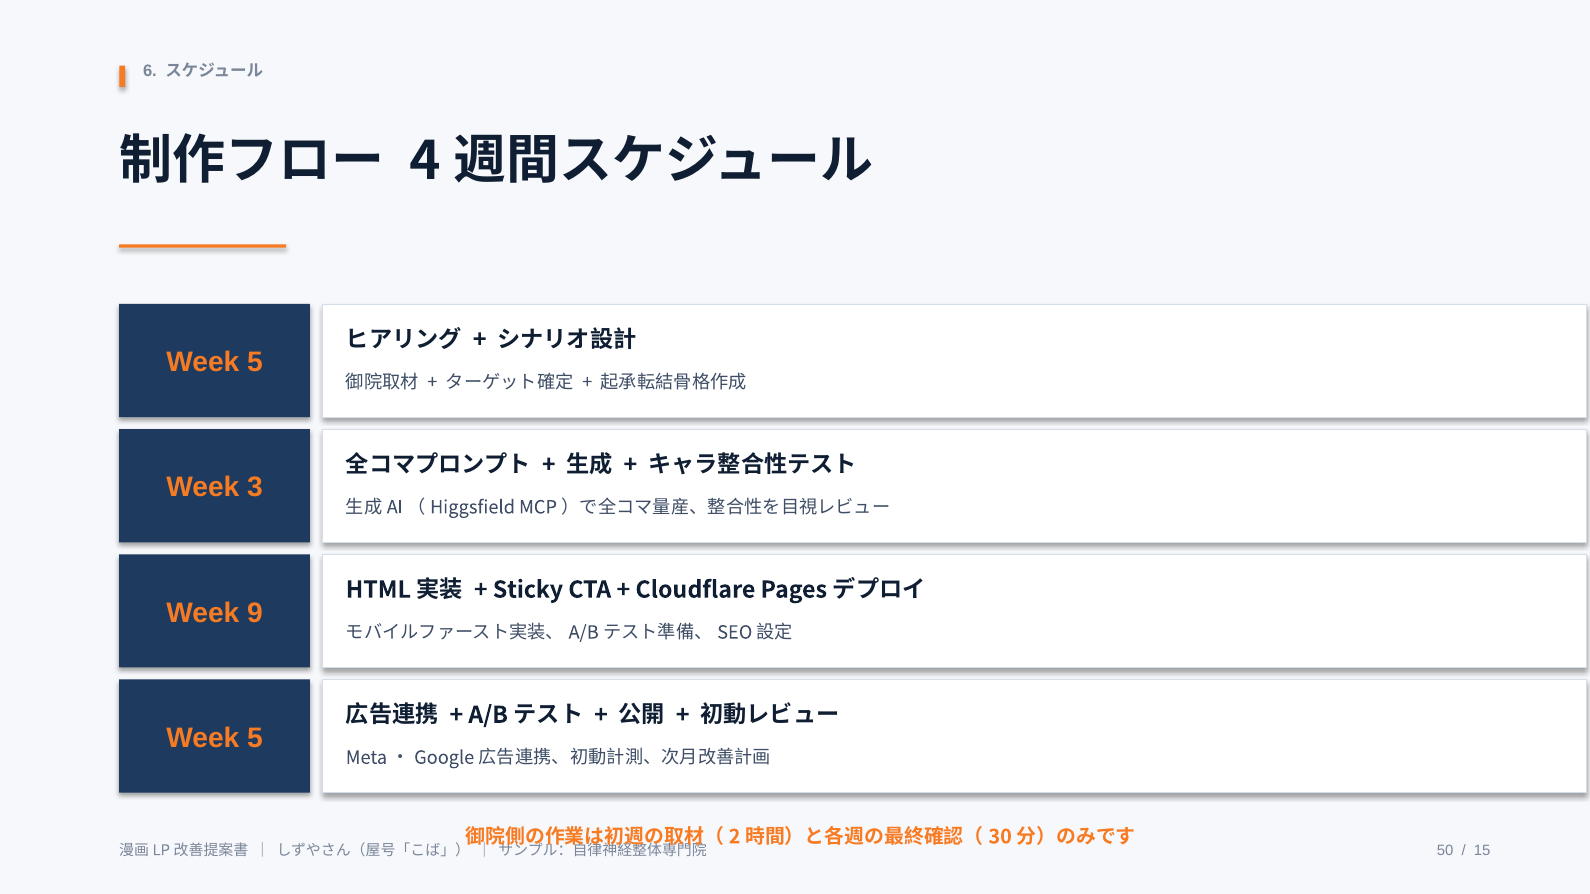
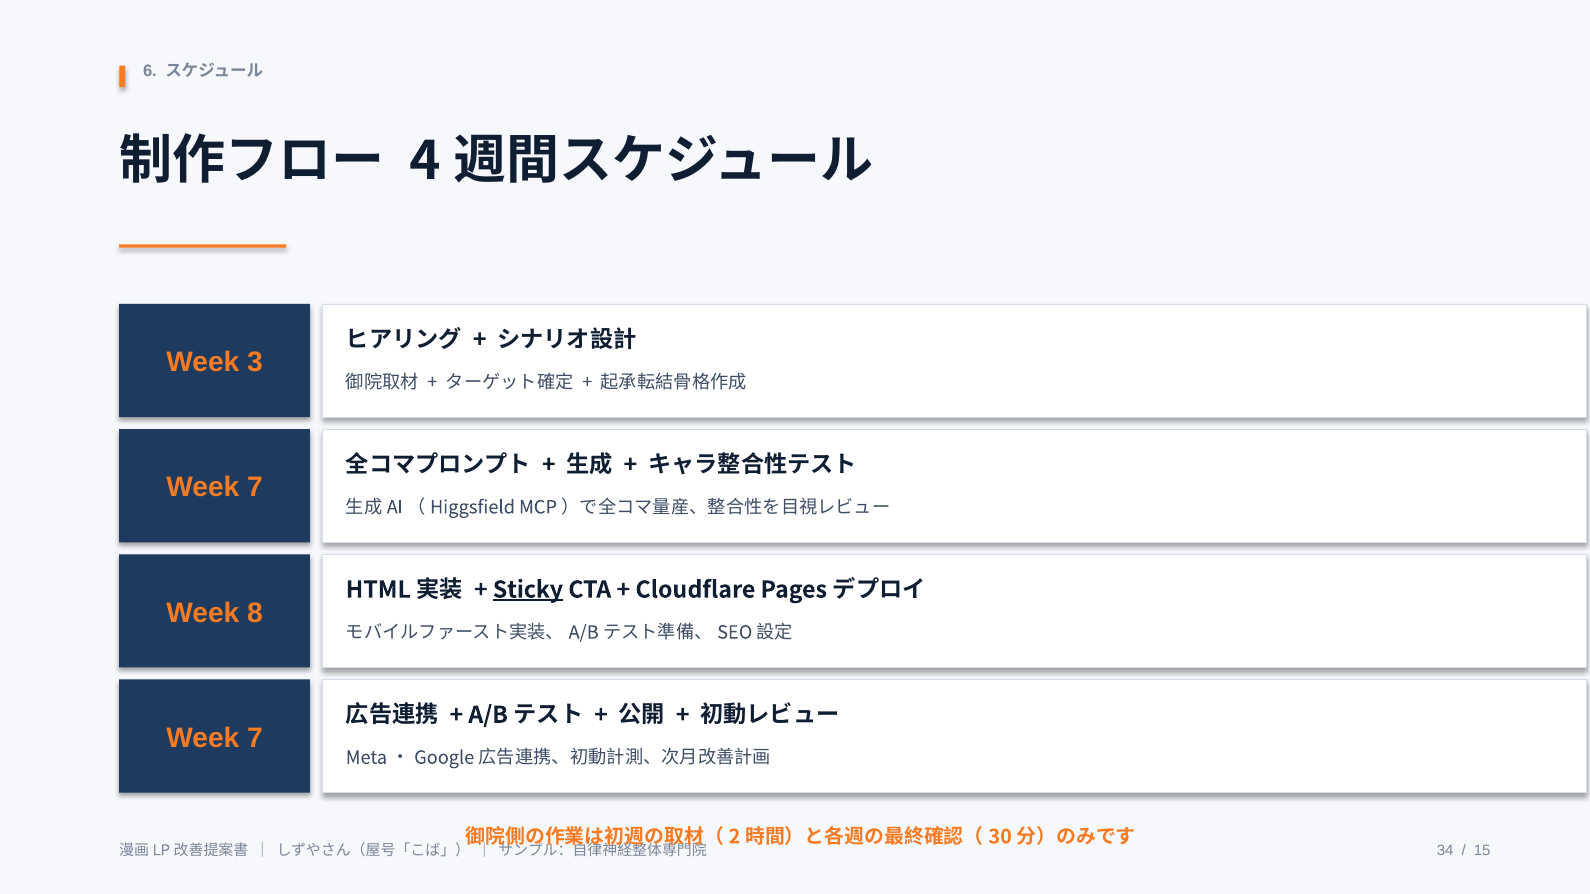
5: 5 -> 3 (255, 363)
3: 3 -> 7 (255, 488)
Sticky underline: none -> present (528, 590)
9: 9 -> 8 (255, 613)
5: 5 -> 7 (255, 738)
50: 50 -> 34 (1445, 851)
